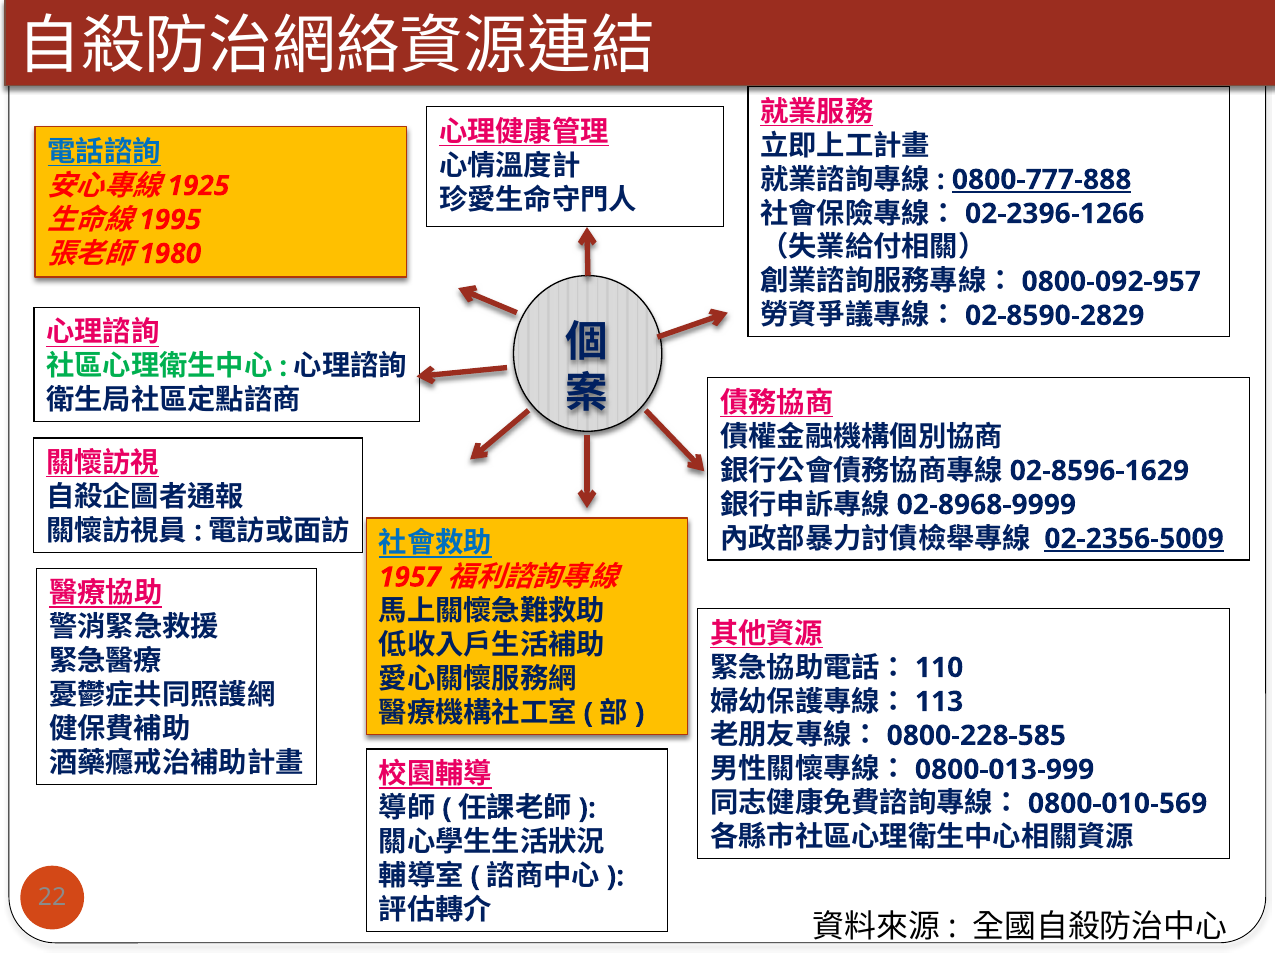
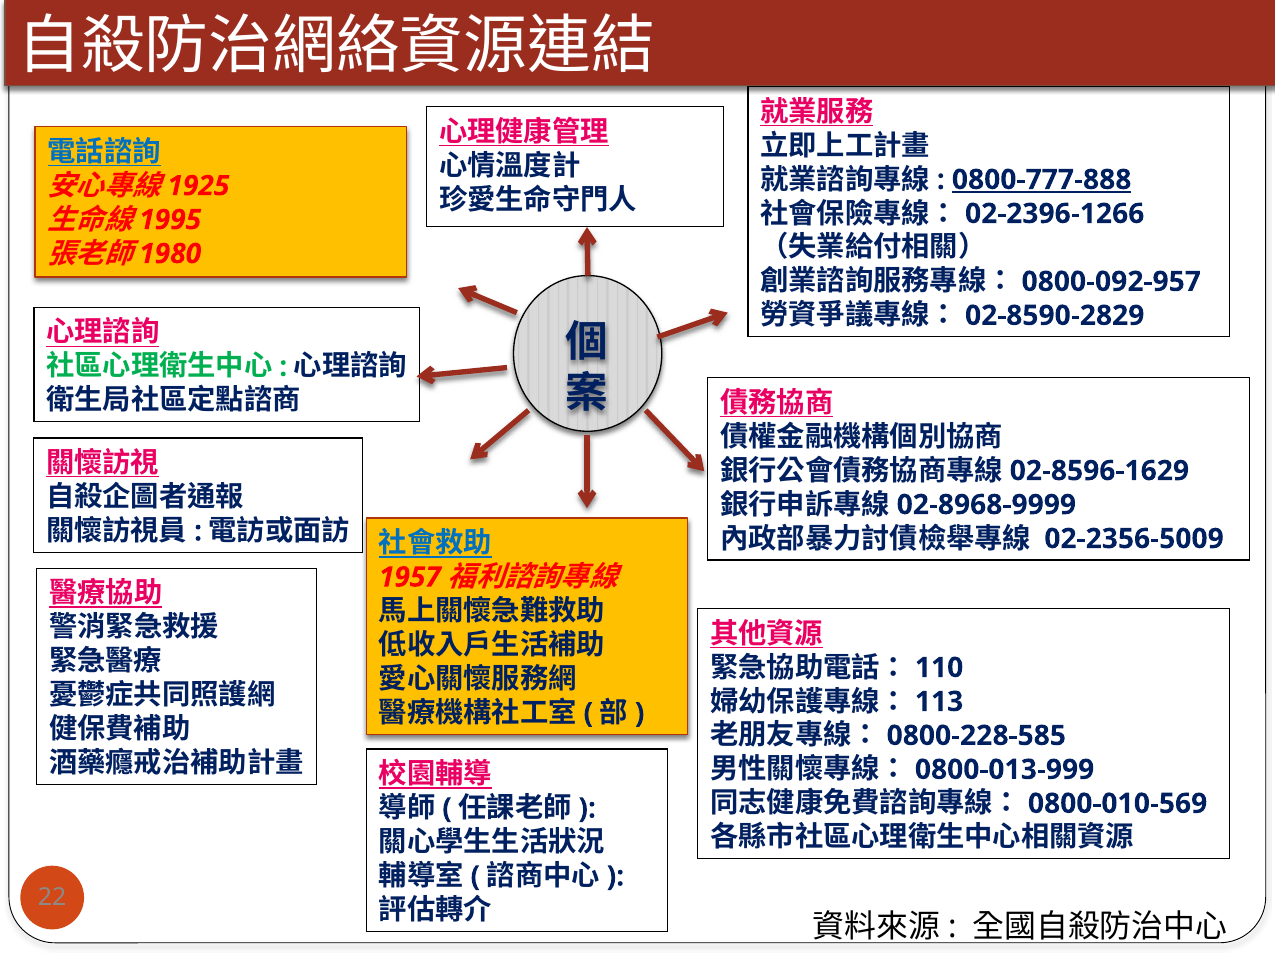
02-2356-5009 underline: present -> none (1134, 539)
